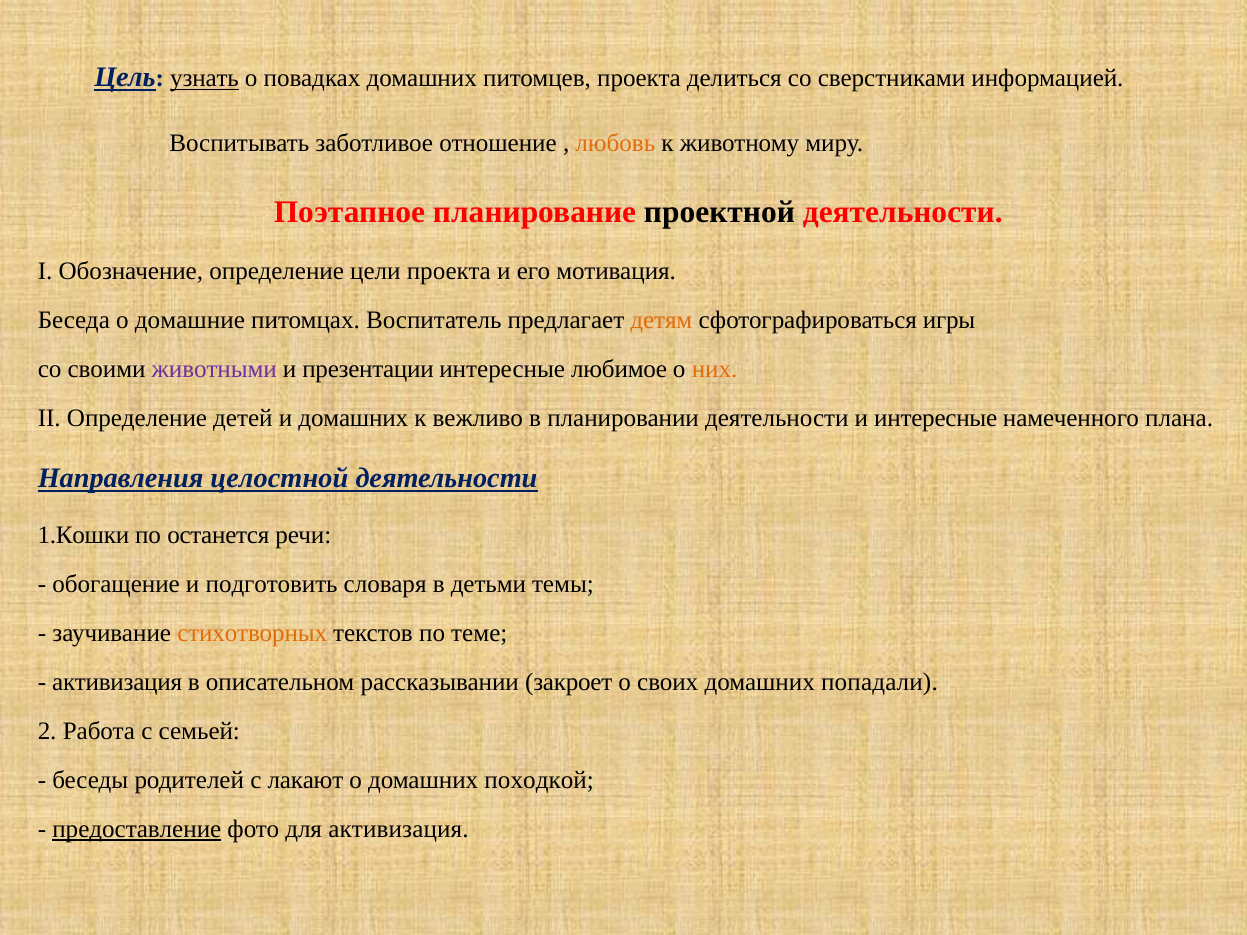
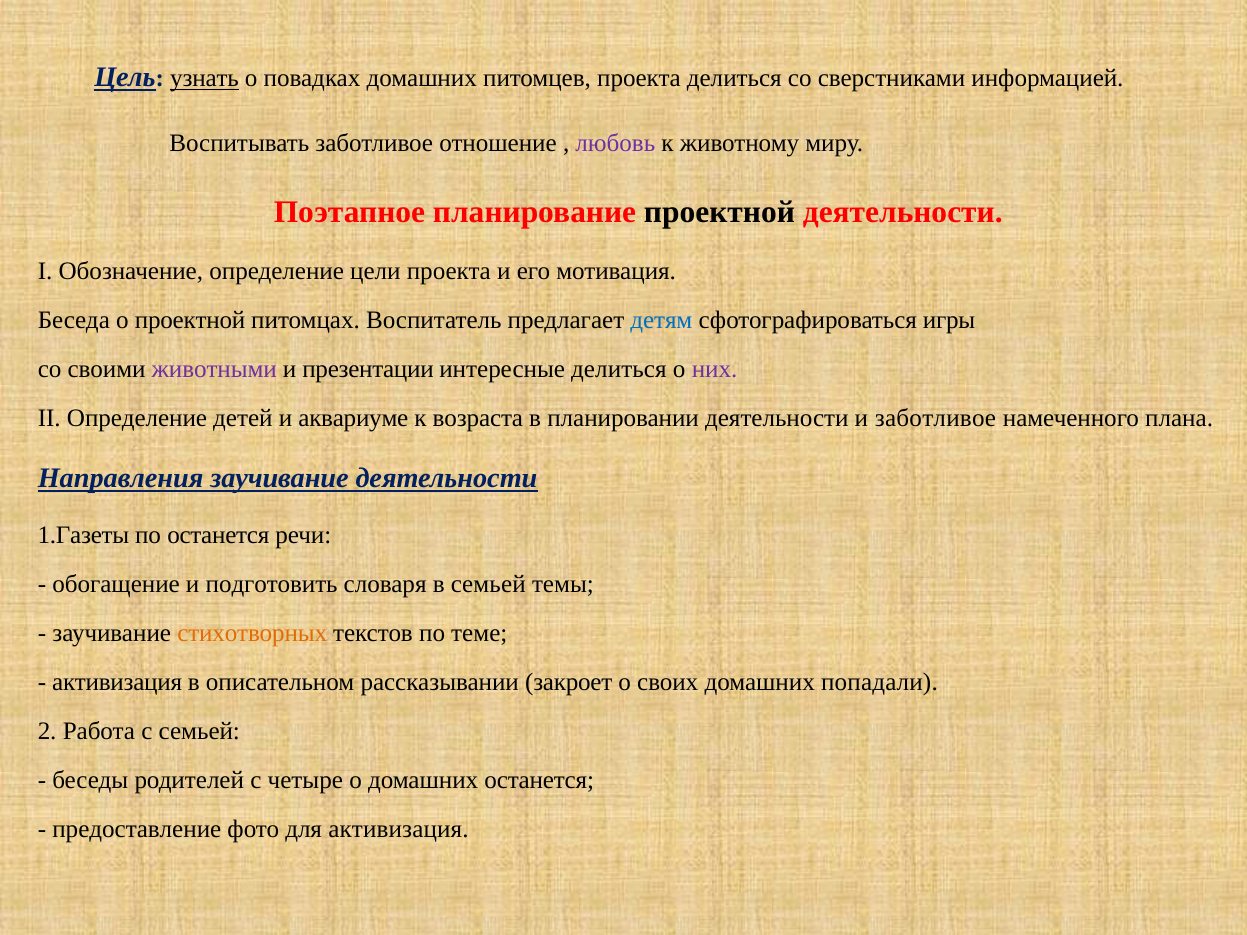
любовь colour: orange -> purple (615, 144)
о домашние: домашние -> проектной (190, 320)
детям colour: orange -> blue (661, 320)
интересные любимое: любимое -> делиться (619, 369)
них colour: orange -> purple (715, 369)
и домашних: домашних -> аквариуме (353, 418)
вежливо: вежливо -> возраста (478, 418)
и интересные: интересные -> заботливое (935, 418)
Направления целостной: целостной -> заучивание (280, 478)
1.Кошки: 1.Кошки -> 1.Газеты (83, 535)
в детьми: детьми -> семьей (488, 584)
лакают: лакают -> четыре (305, 780)
домашних походкой: походкой -> останется (539, 780)
предоставление underline: present -> none (137, 829)
